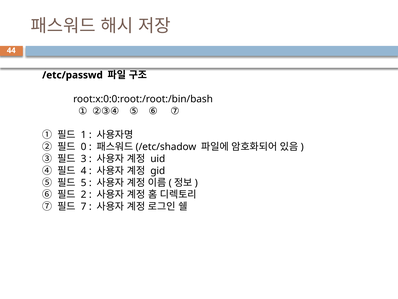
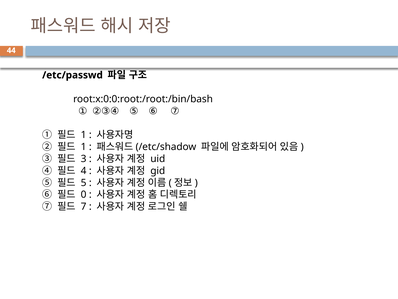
0: 0 -> 1 (84, 147)
2: 2 -> 0 (84, 194)
